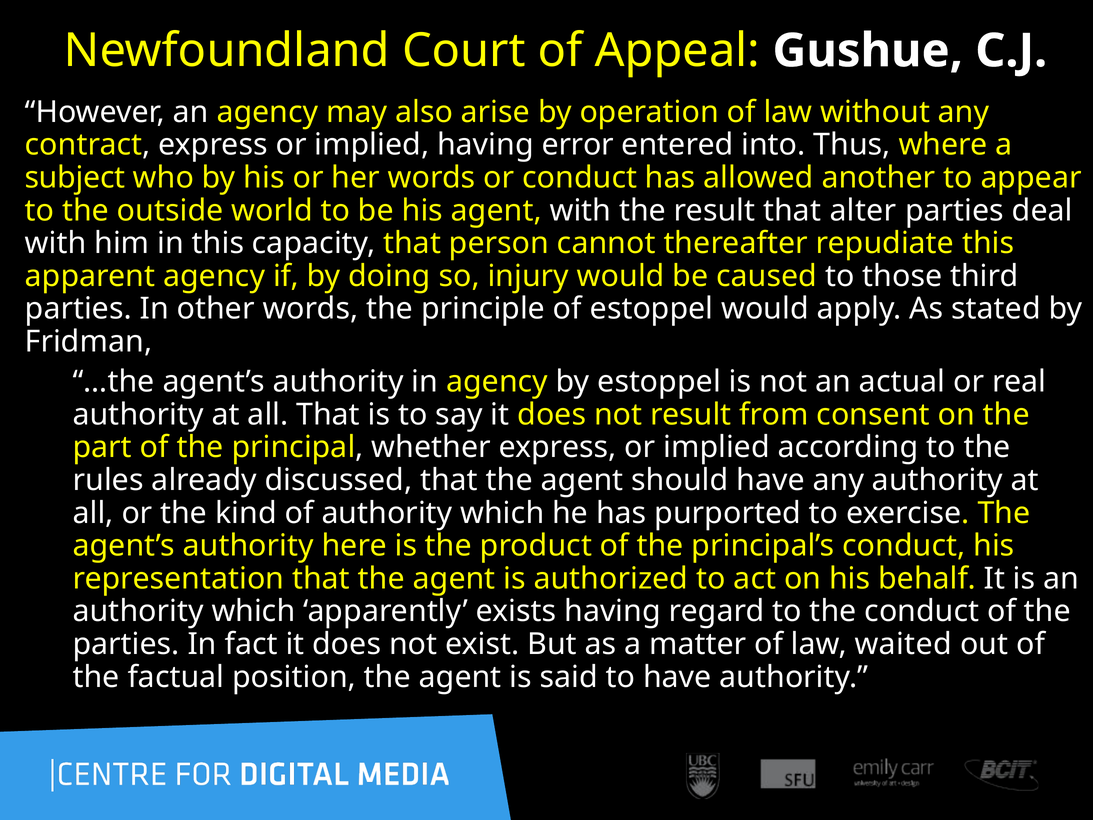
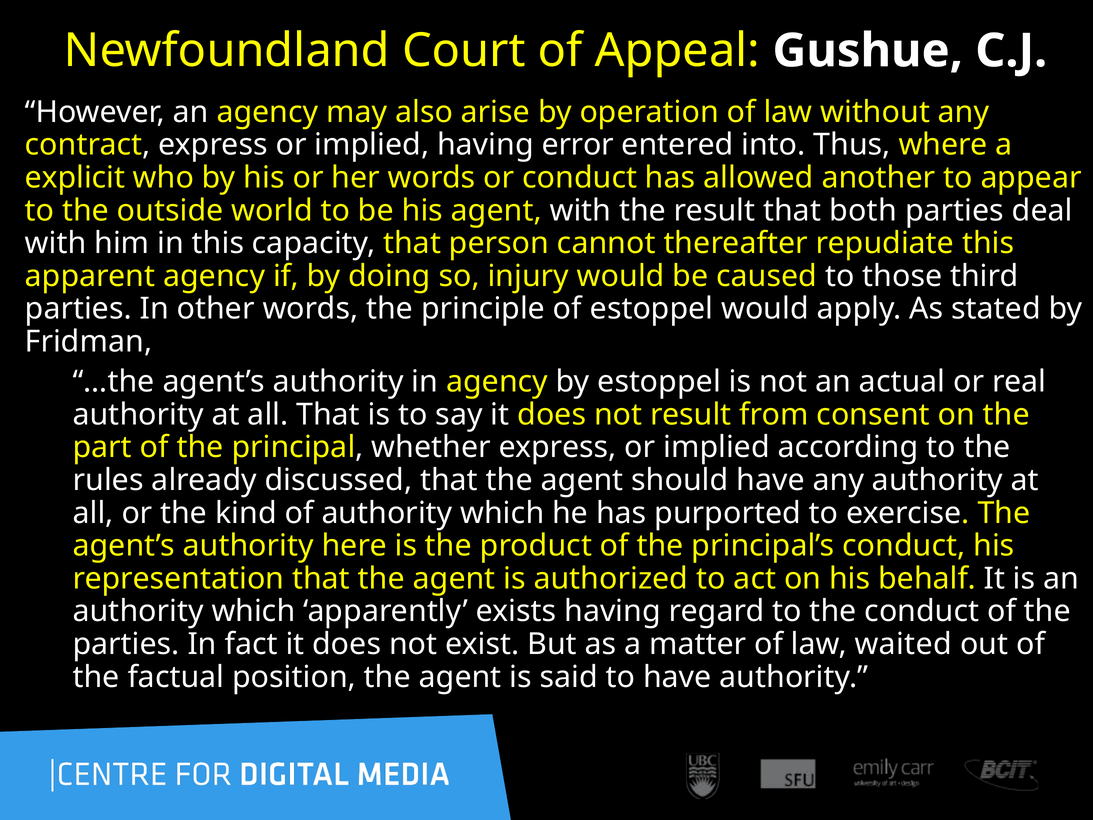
subject: subject -> explicit (75, 178)
alter: alter -> both (863, 210)
